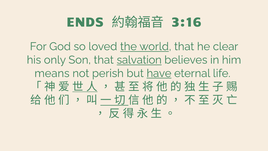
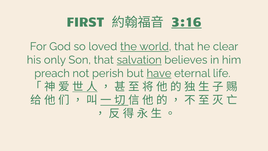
ENDS: ENDS -> FIRST (85, 22)
3:16 underline: none -> present (186, 22)
means: means -> preach (52, 73)
